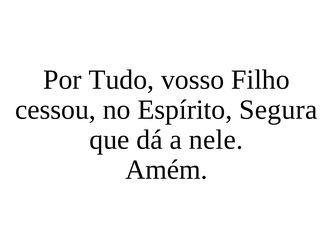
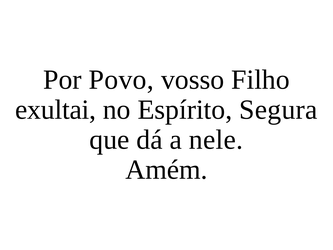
Tudo: Tudo -> Povo (121, 80)
cessou: cessou -> exultai (56, 110)
